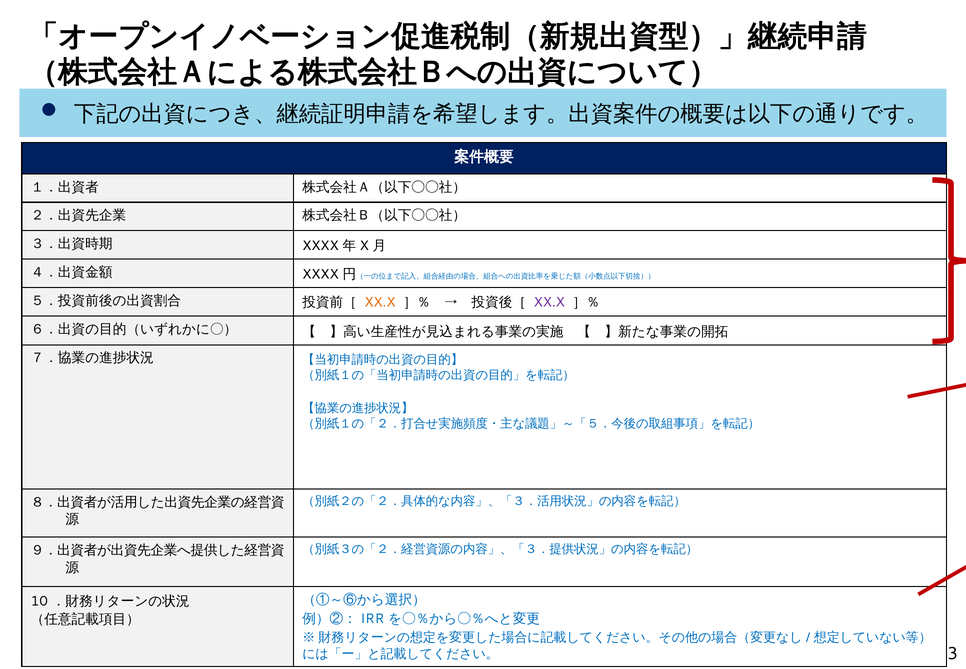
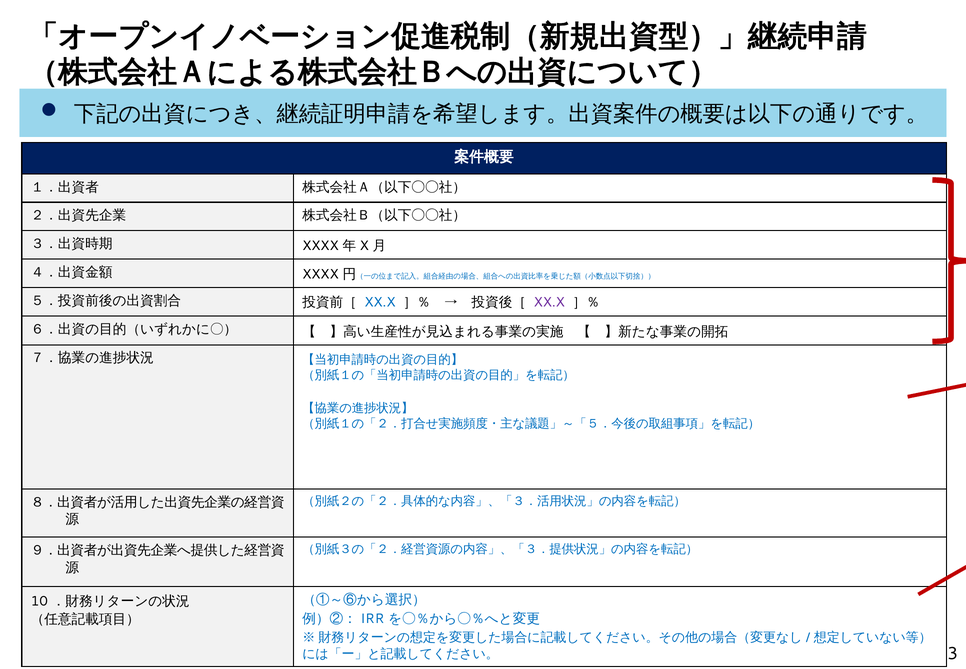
XX.X colour: orange -> blue (380, 302)
